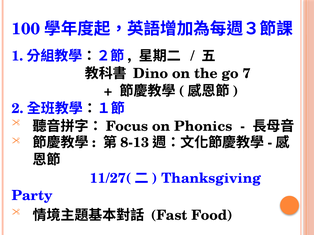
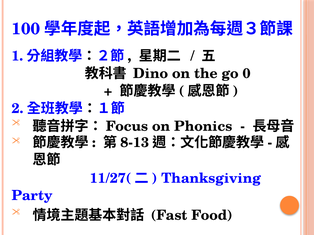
7: 7 -> 0 (247, 74)
